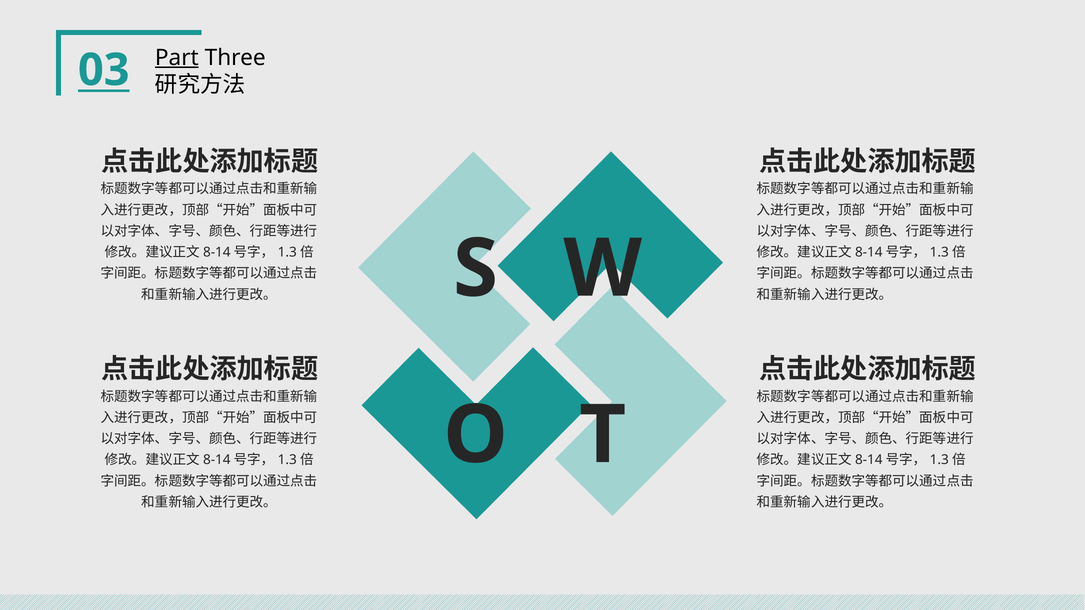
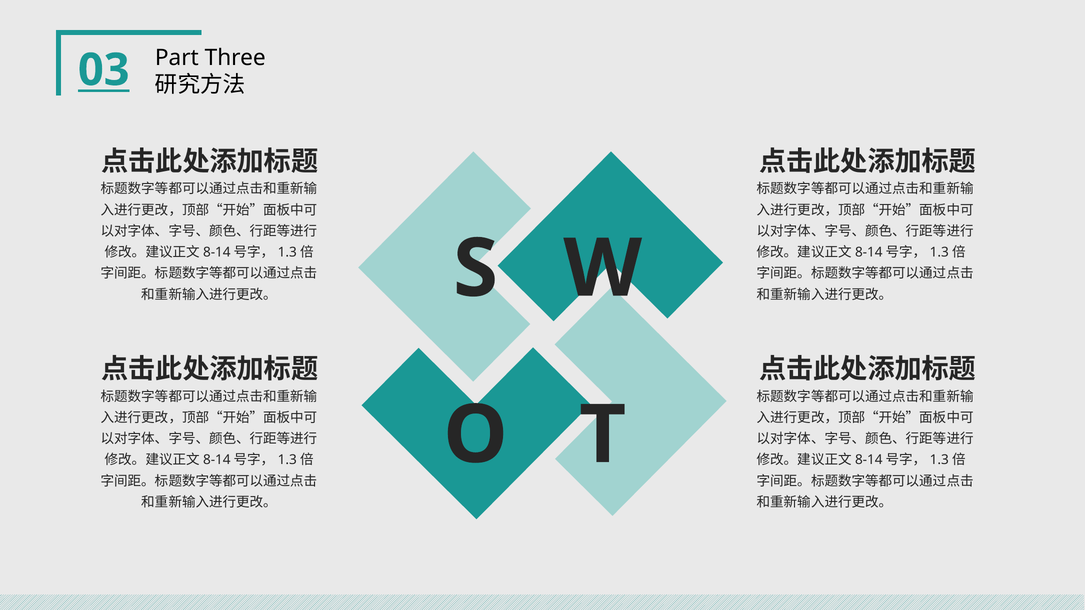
Part underline: present -> none (177, 58)
